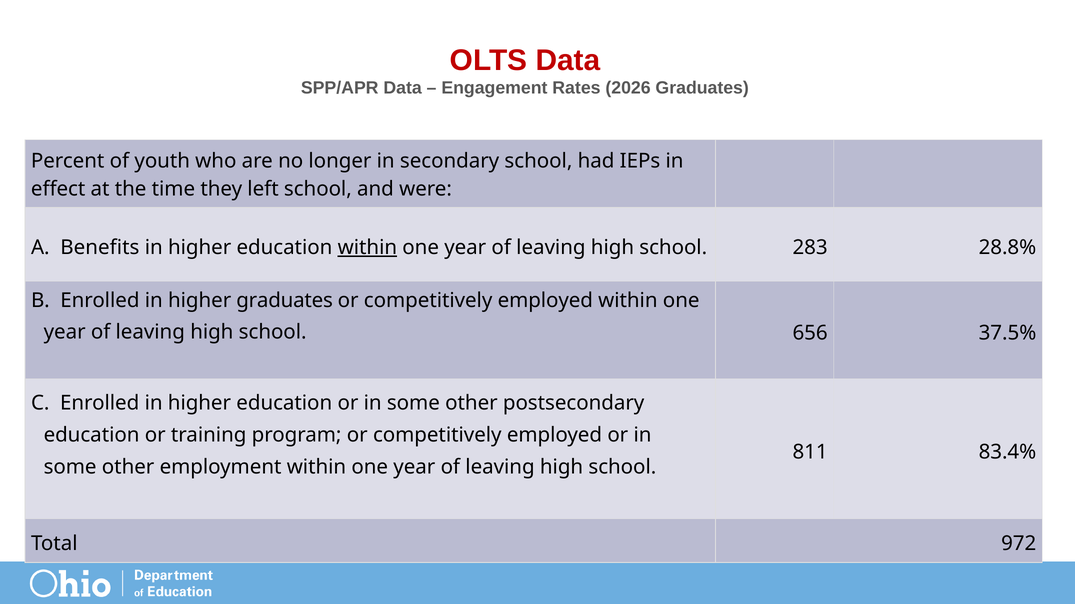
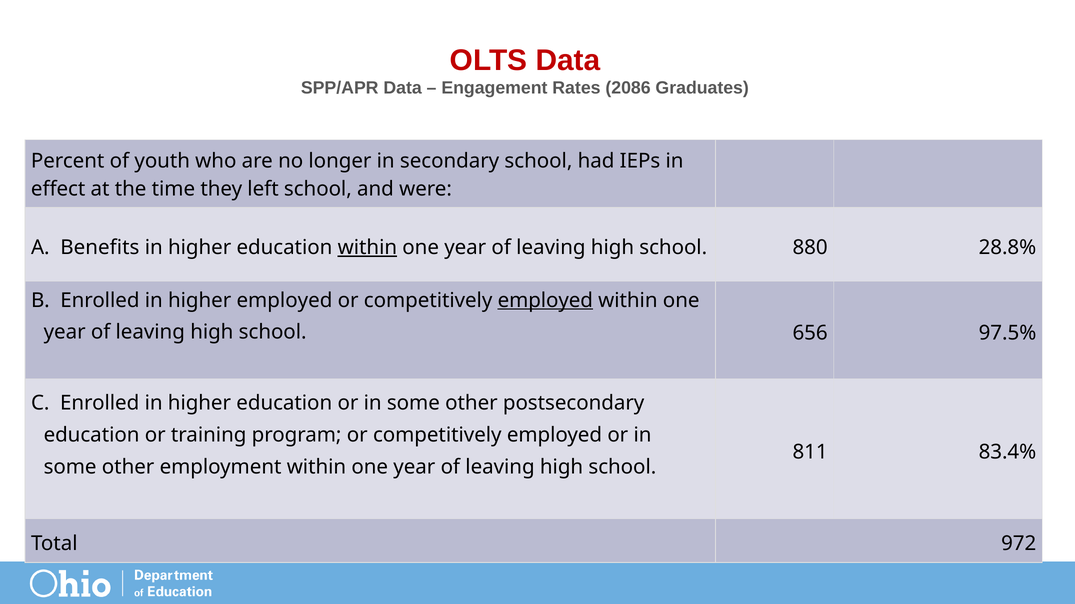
2026: 2026 -> 2086 (628, 88)
283: 283 -> 880 (810, 248)
higher graduates: graduates -> employed (284, 301)
employed underline: none -> present (545, 301)
37.5%: 37.5% -> 97.5% (1007, 333)
